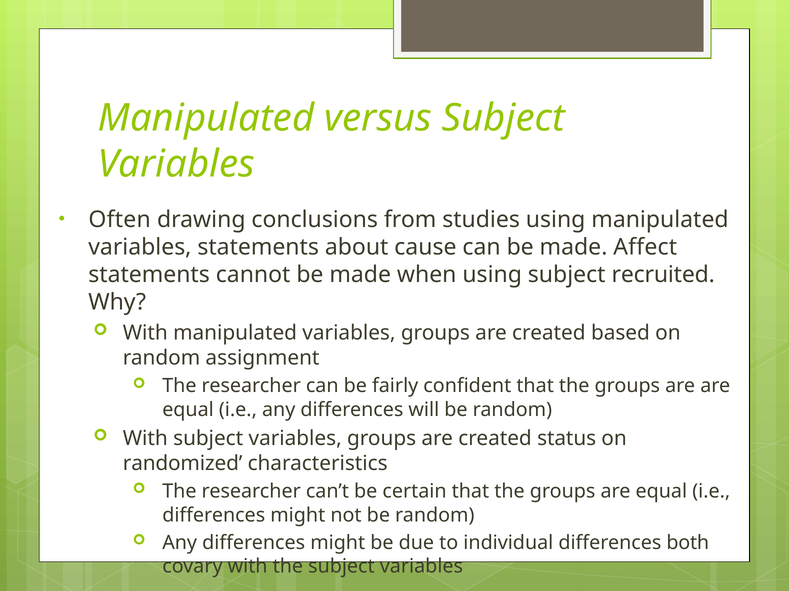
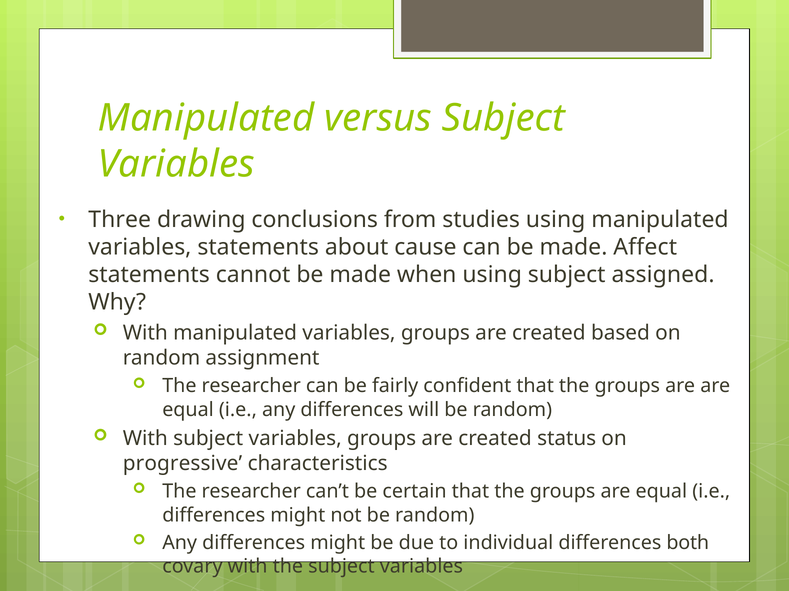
Often: Often -> Three (120, 220)
recruited: recruited -> assigned (663, 275)
randomized: randomized -> progressive (183, 464)
